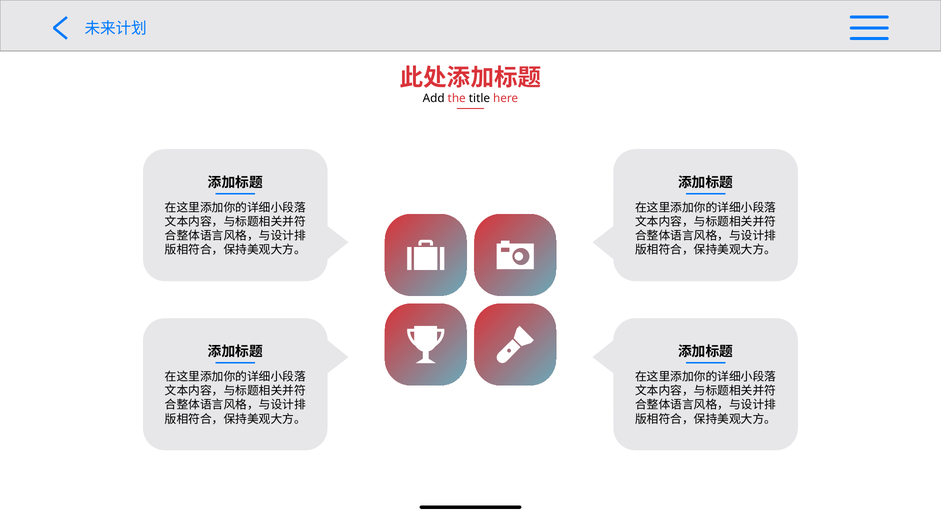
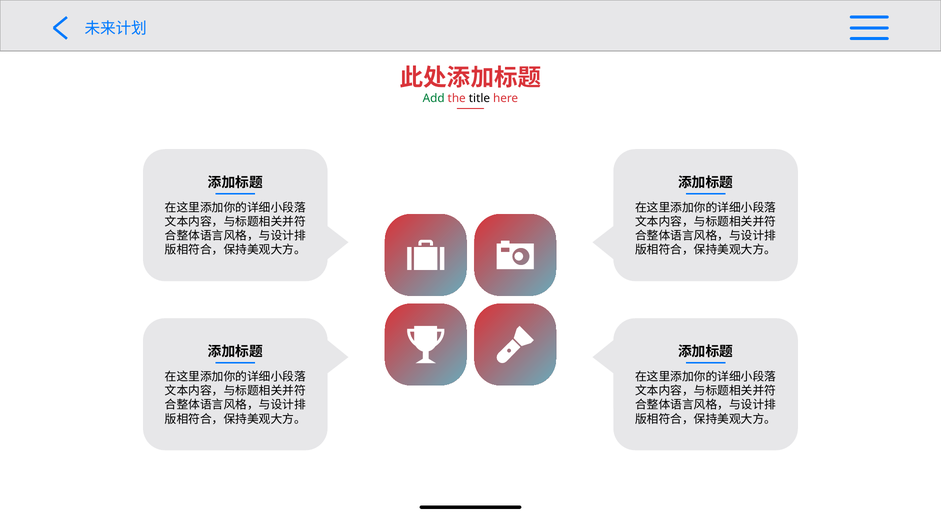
Add colour: black -> green (434, 98)
